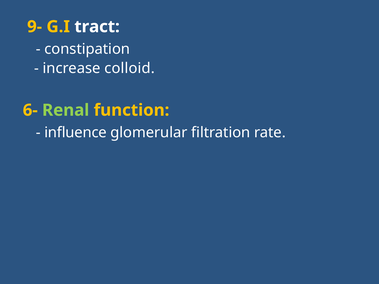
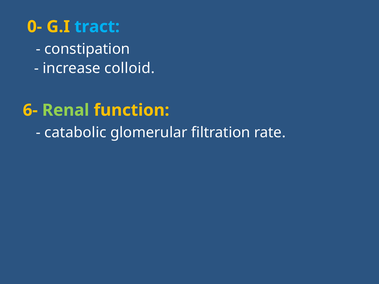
9-: 9- -> 0- (35, 27)
tract colour: white -> light blue (97, 27)
influence: influence -> catabolic (75, 133)
